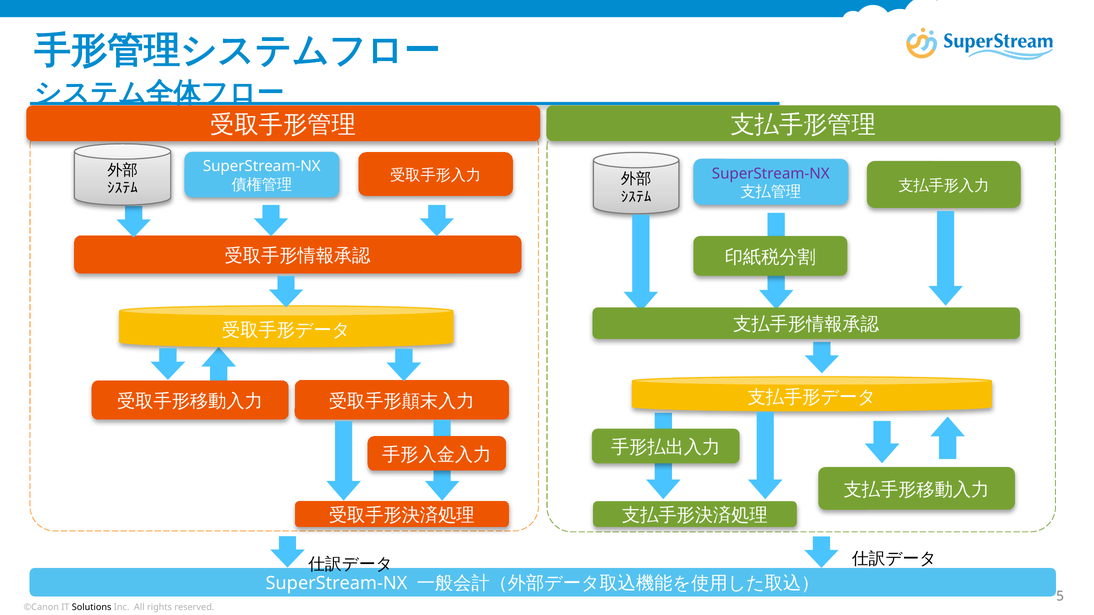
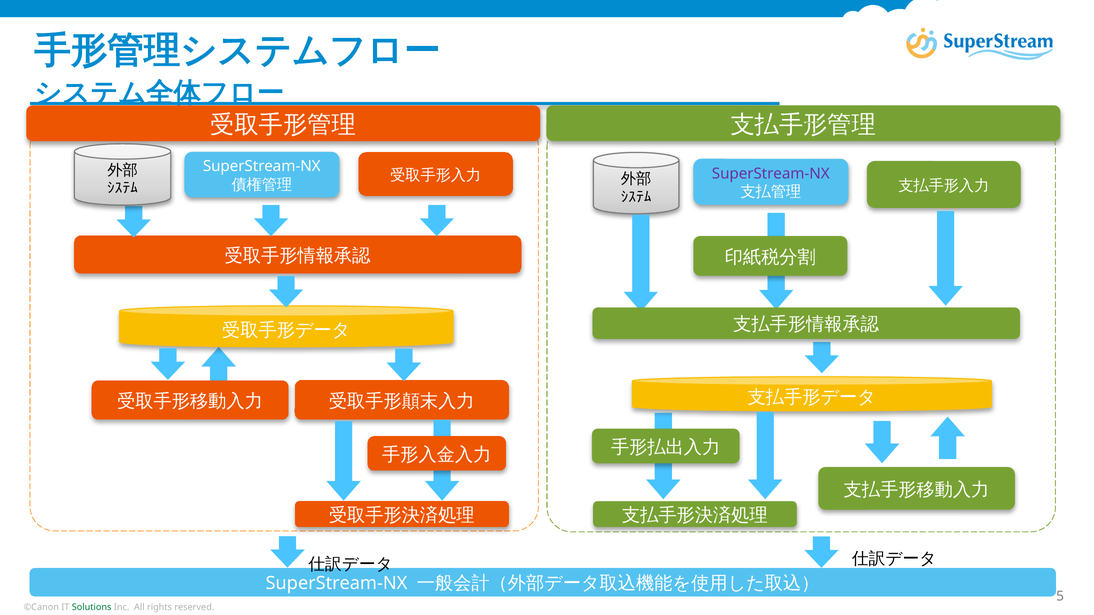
Solutions colour: black -> green (92, 608)
